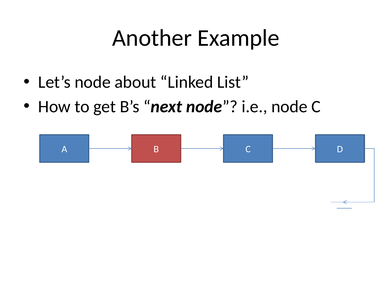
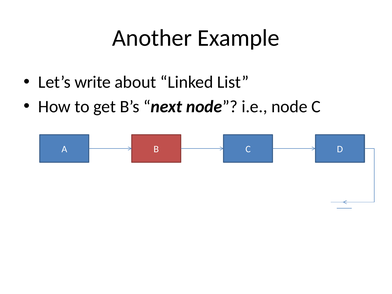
Let’s node: node -> write (93, 82)
